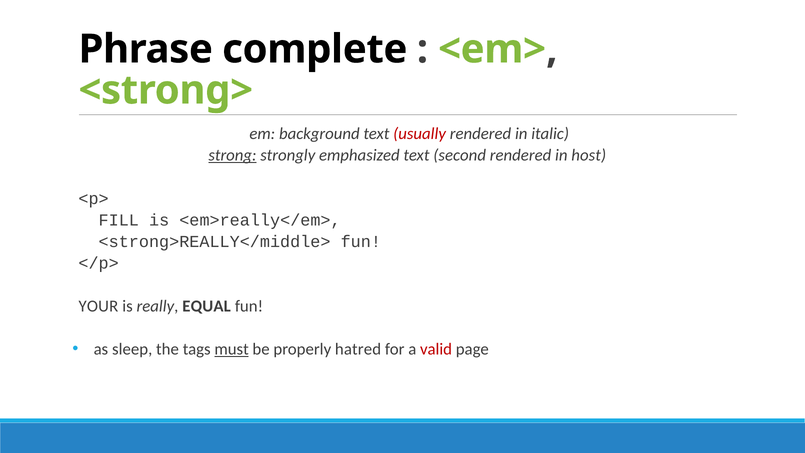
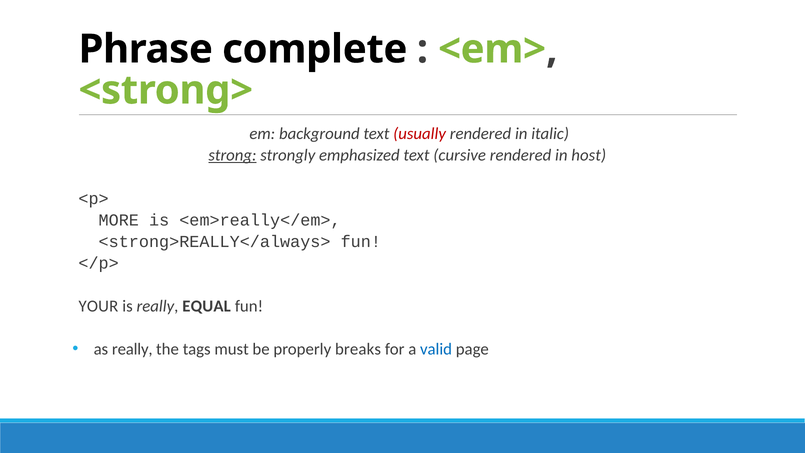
second: second -> cursive (460, 155)
FILL: FILL -> MORE (119, 220)
<strong>REALLY</middle>: <strong>REALLY</middle> -> <strong>REALLY</always> (215, 241)
as sleep: sleep -> really (132, 349)
must underline: present -> none (232, 349)
hatred: hatred -> breaks (358, 349)
valid colour: red -> blue (436, 349)
